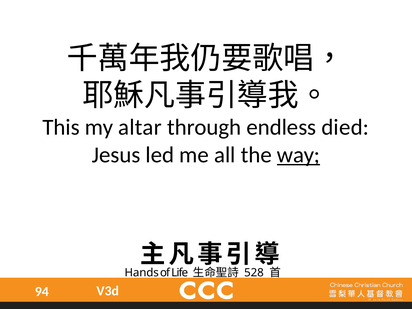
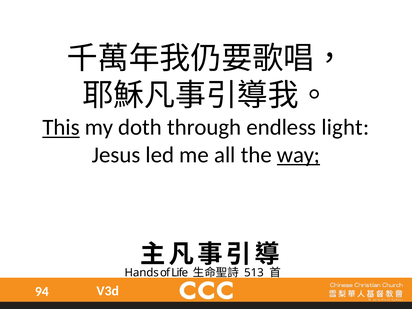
This underline: none -> present (61, 127)
altar: altar -> doth (140, 127)
died: died -> light (345, 127)
528: 528 -> 513 (254, 273)
